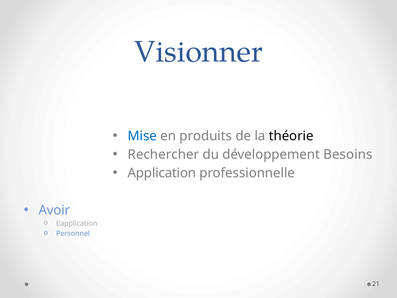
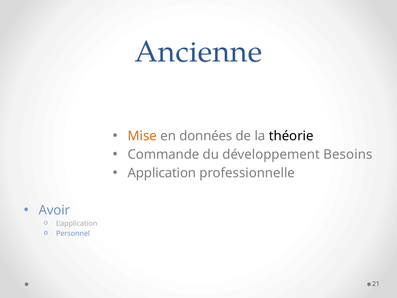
Visionner: Visionner -> Ancienne (198, 52)
Mise colour: blue -> orange (142, 136)
produits: produits -> données (206, 136)
Rechercher: Rechercher -> Commande (163, 154)
